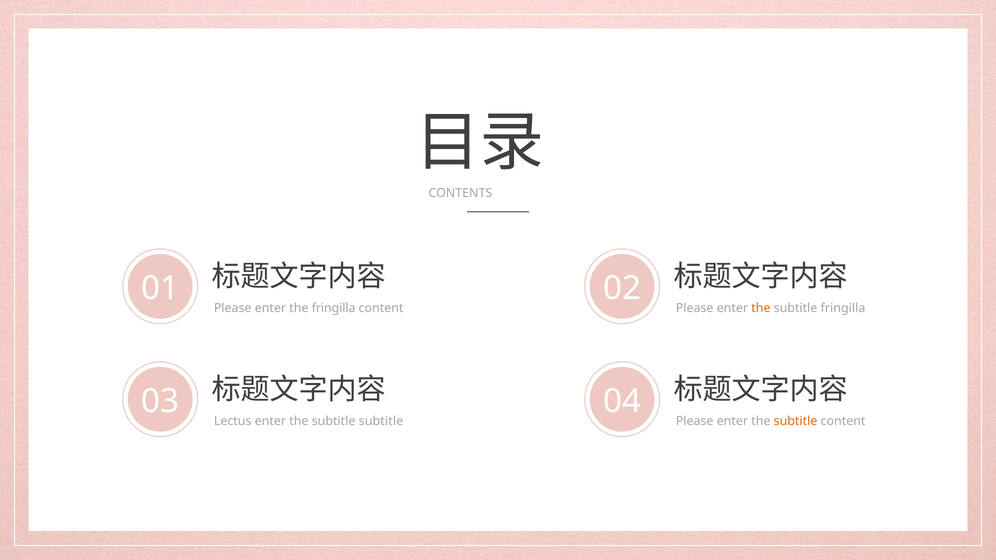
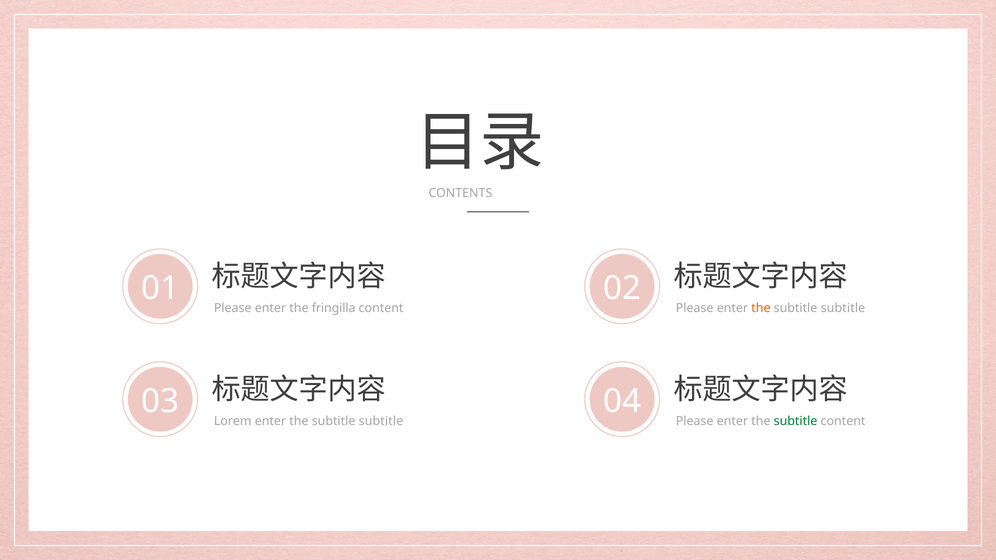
fringilla: fringilla -> subtitle (843, 308)
Lectus: Lectus -> Lorem (233, 421)
subtitle colour: orange -> green (796, 421)
